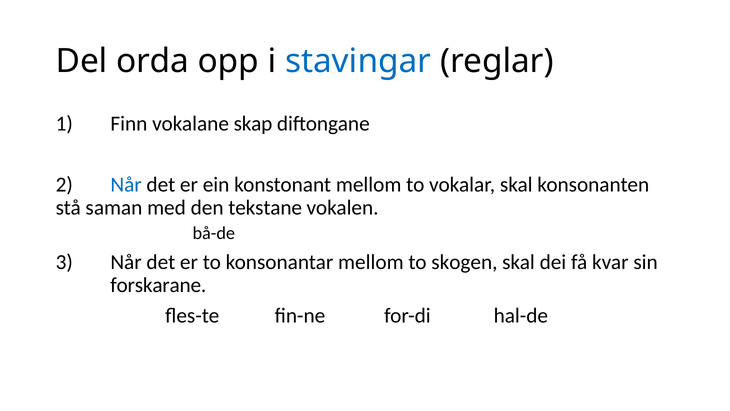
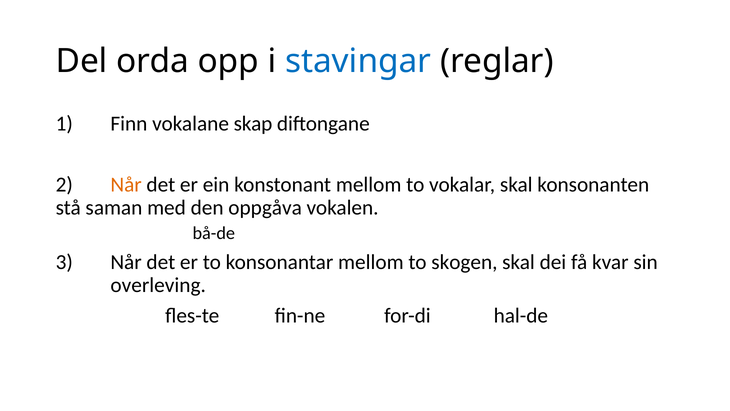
Når colour: blue -> orange (126, 185)
tekstane: tekstane -> oppgåva (265, 208)
forskarane: forskarane -> overleving (158, 285)
